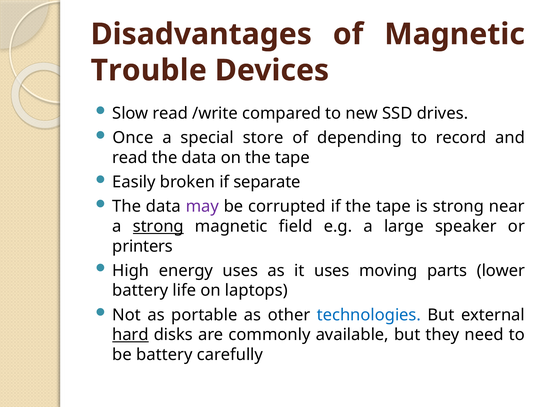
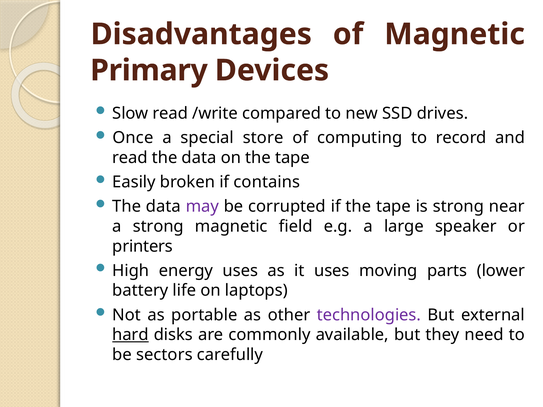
Trouble: Trouble -> Primary (149, 70)
depending: depending -> computing (360, 138)
separate: separate -> contains (267, 182)
strong underline: present -> none (158, 226)
technologies colour: blue -> purple (369, 315)
be battery: battery -> sectors (164, 355)
